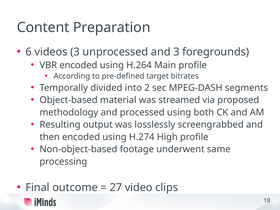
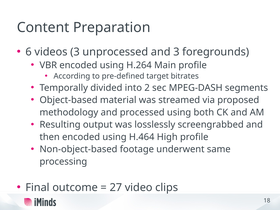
H.274: H.274 -> H.464 (142, 137)
